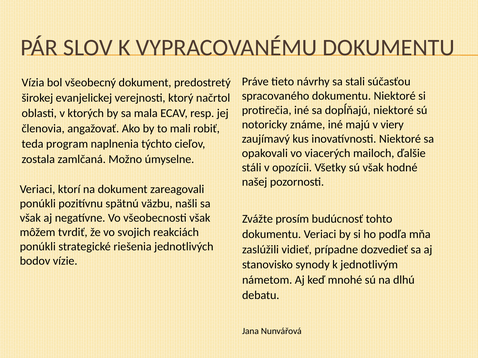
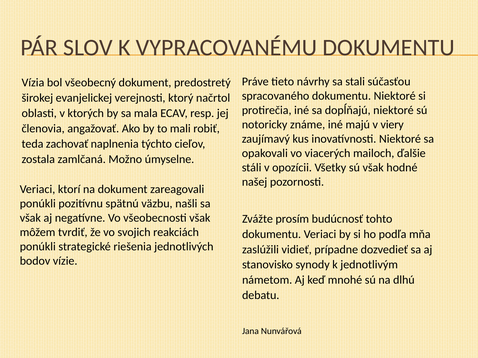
program: program -> zachovať (67, 144)
